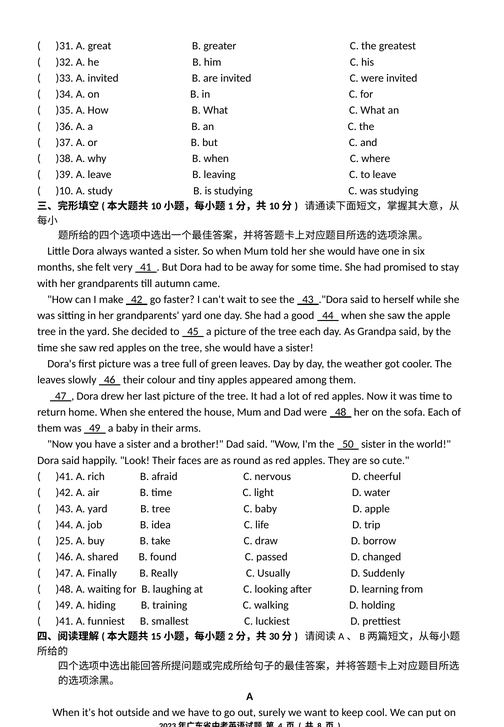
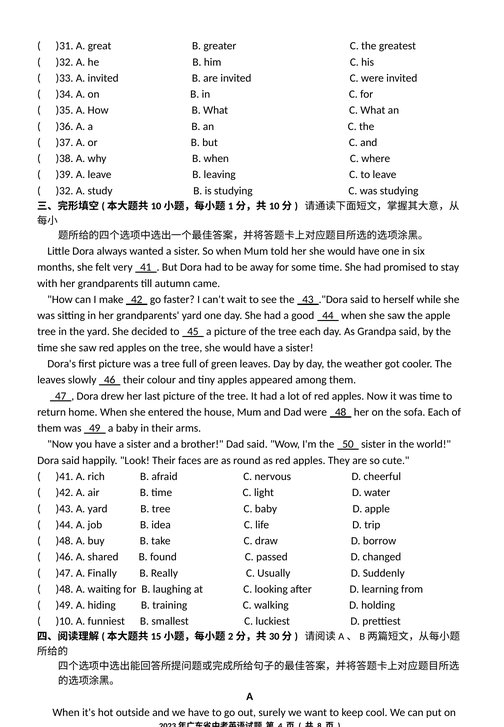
)10: )10 -> )32 (65, 191)
)25: )25 -> )48 (65, 541)
)41: )41 -> )10 (65, 622)
